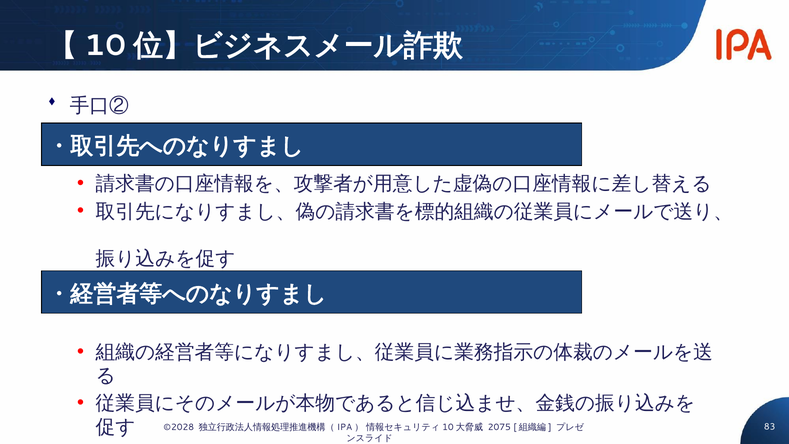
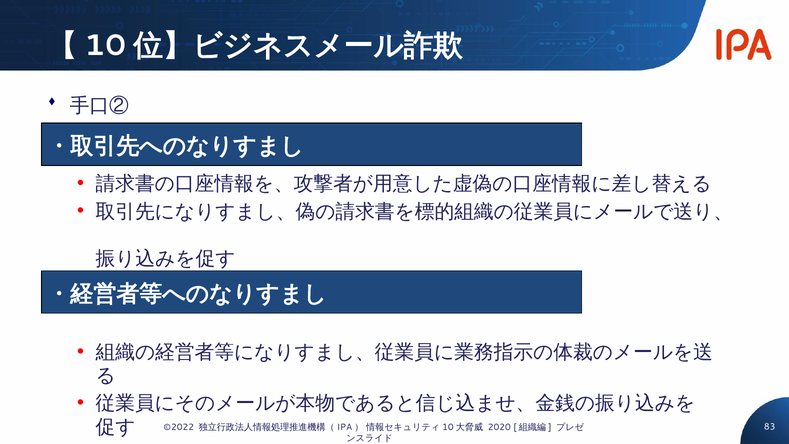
©2028: ©2028 -> ©2022 (179, 427)
2075: 2075 -> 2020 (499, 427)
